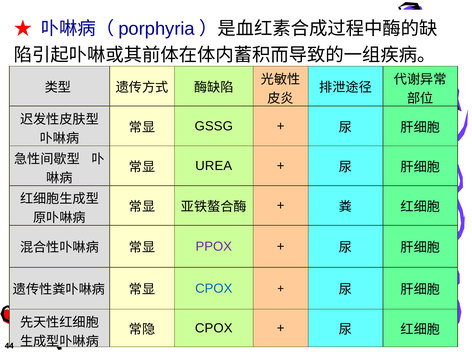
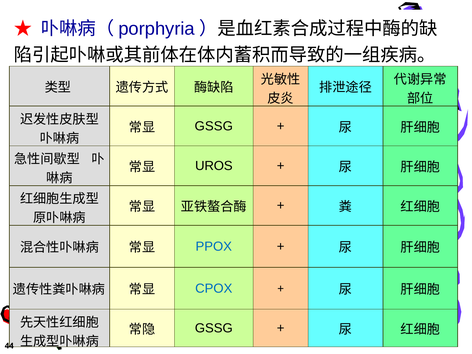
UREA: UREA -> UROS (214, 166)
PPOX colour: purple -> blue (214, 246)
CPOX: CPOX -> GSSG (214, 328)
